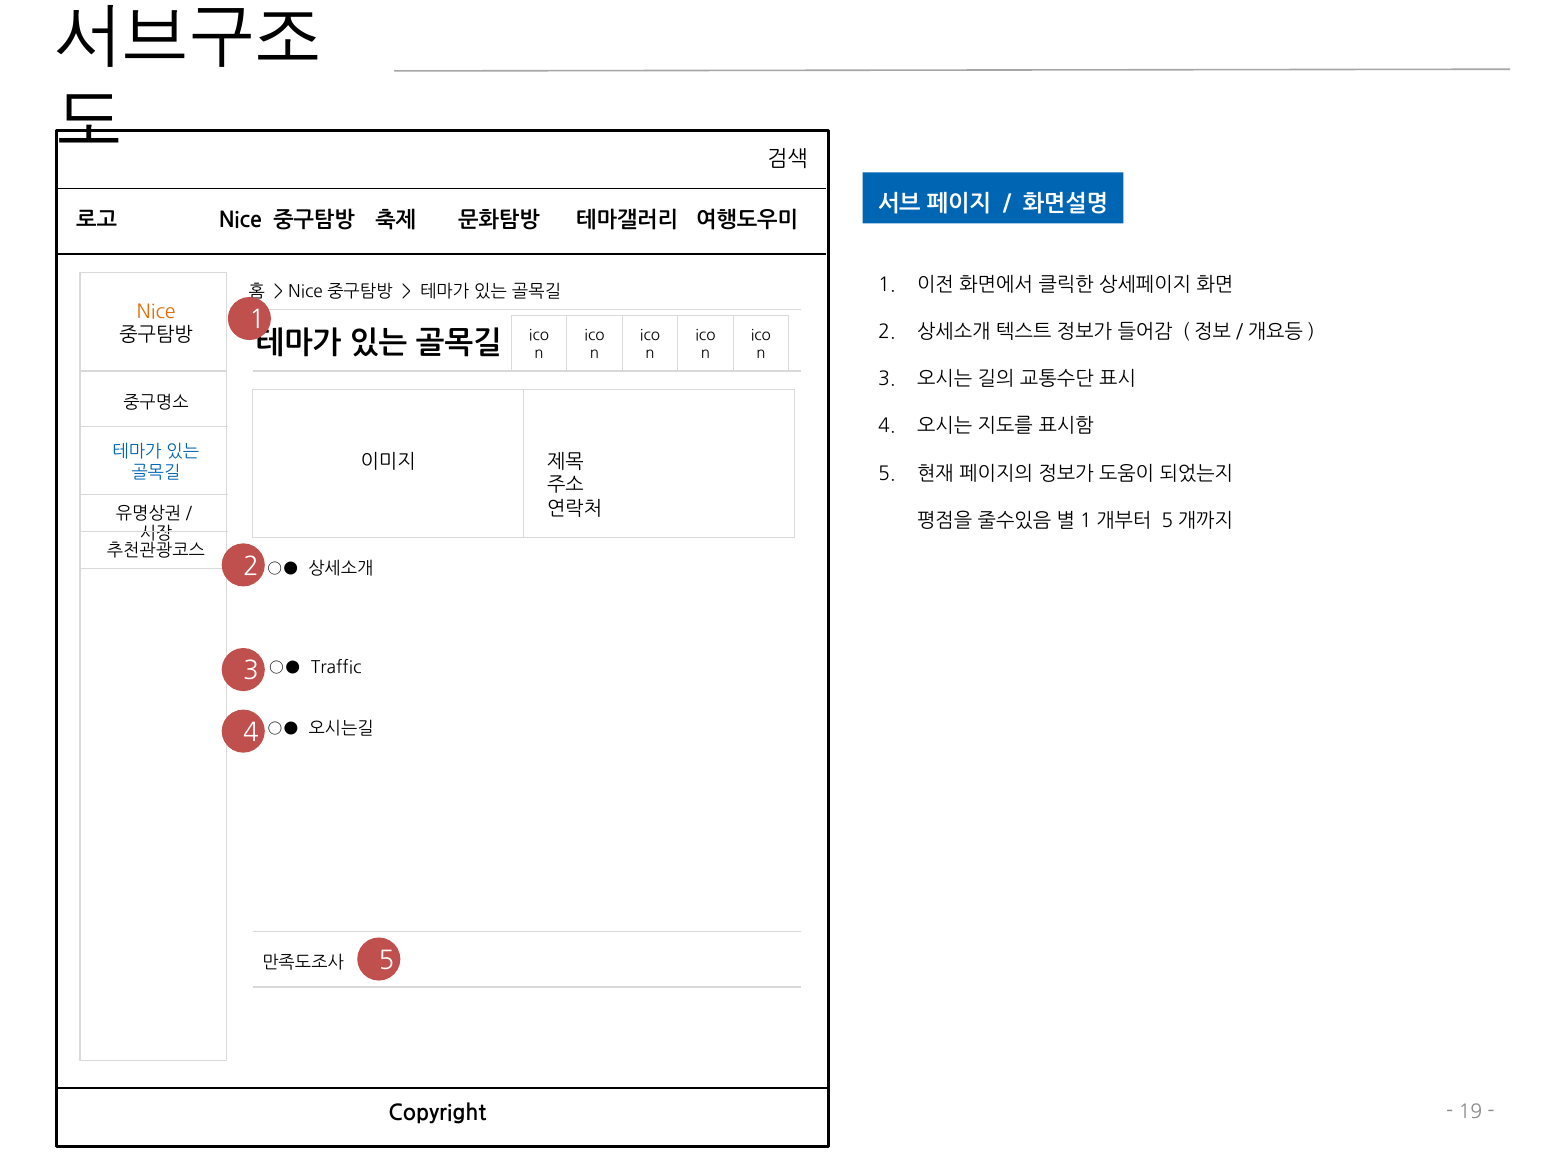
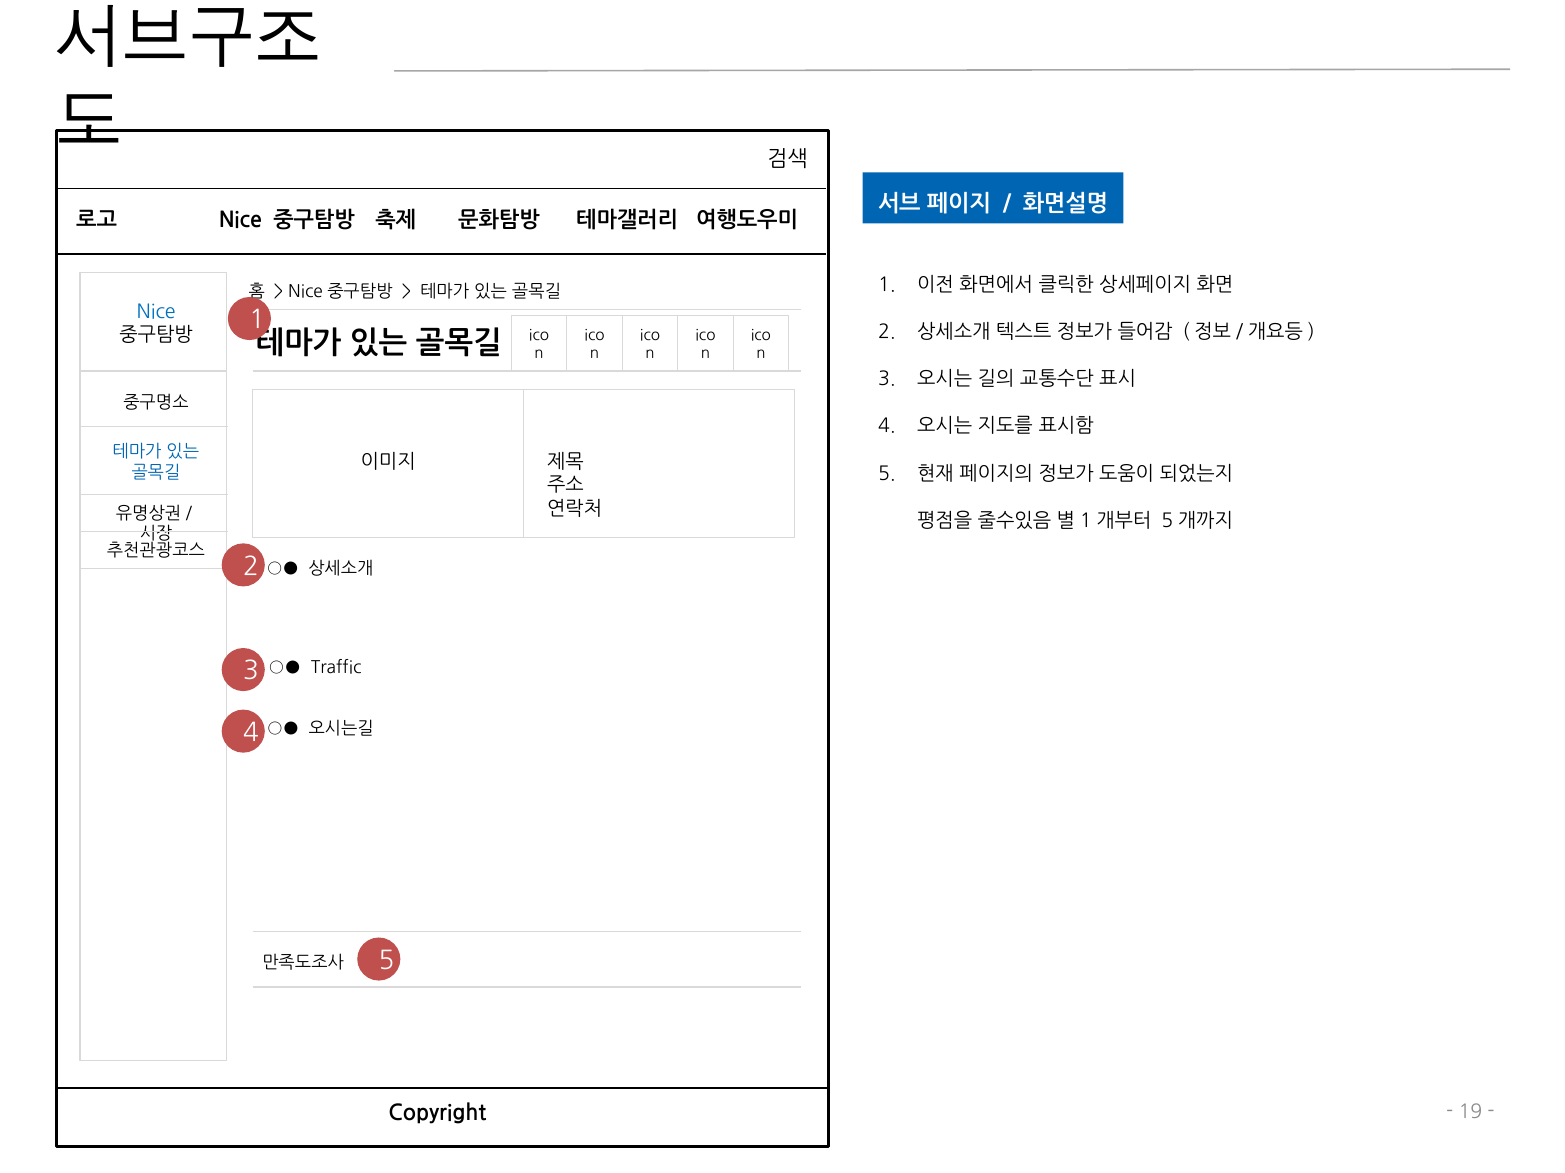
Nice colour: orange -> blue (156, 312)
